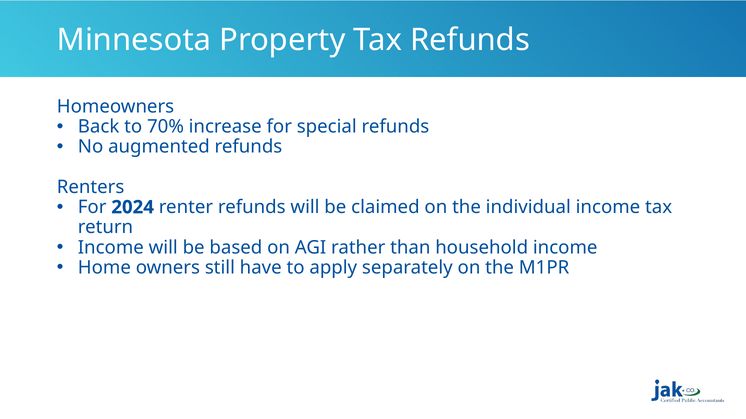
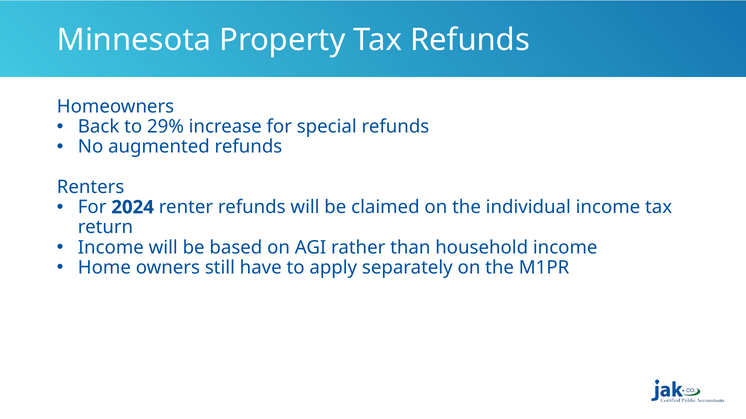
70%: 70% -> 29% (165, 127)
